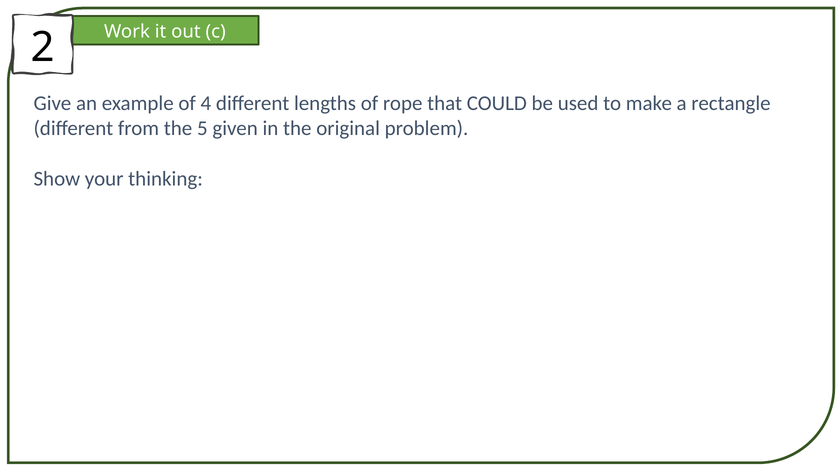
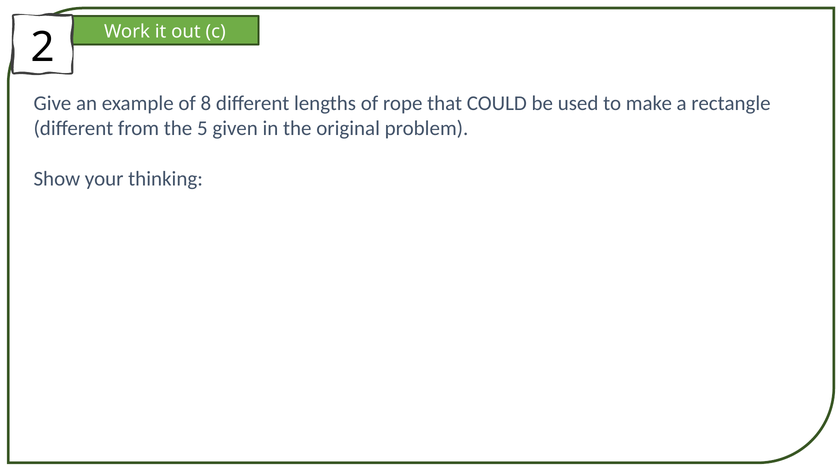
4: 4 -> 8 (206, 103)
